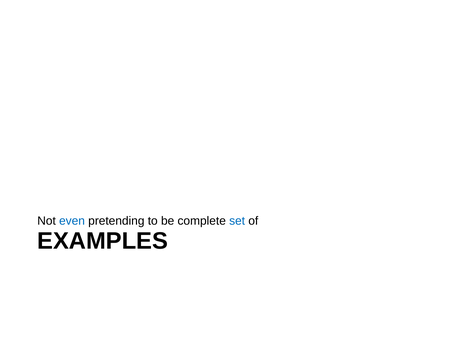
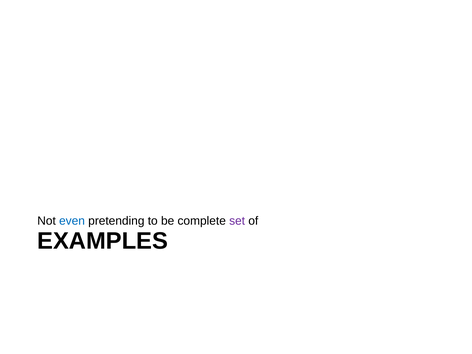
set colour: blue -> purple (237, 221)
